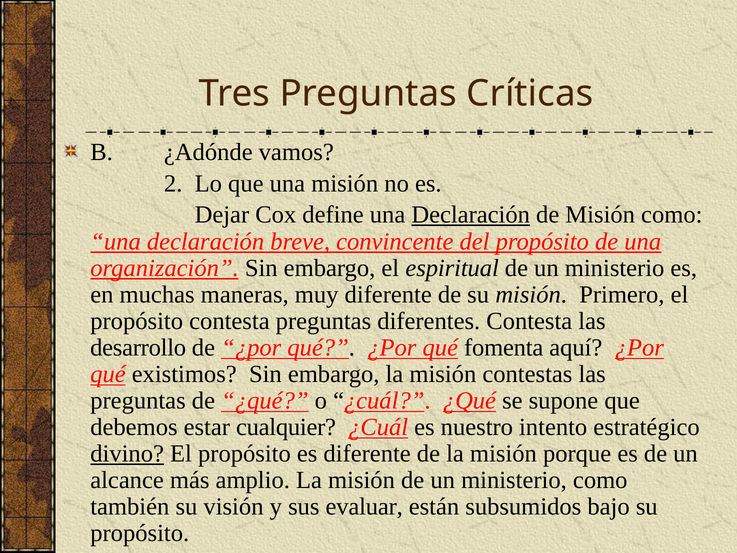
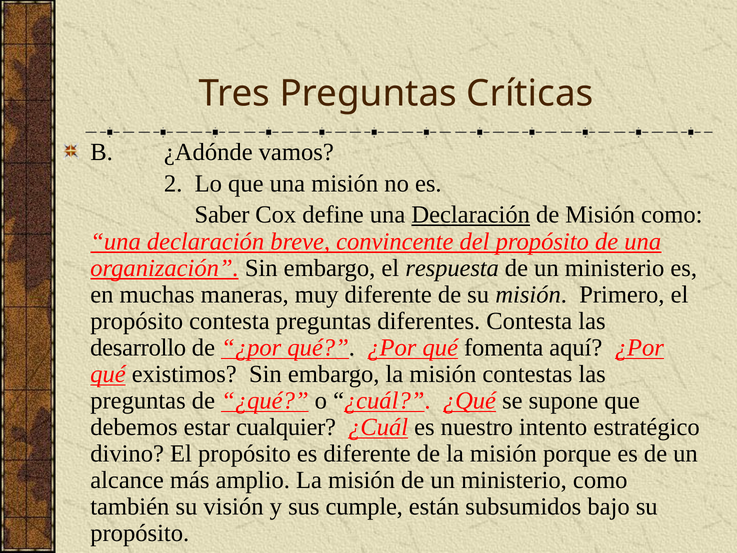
Dejar: Dejar -> Saber (222, 215)
espiritual: espiritual -> respuesta (452, 268)
divino underline: present -> none (127, 453)
evaluar: evaluar -> cumple (364, 507)
